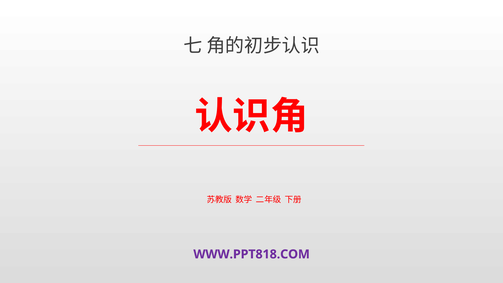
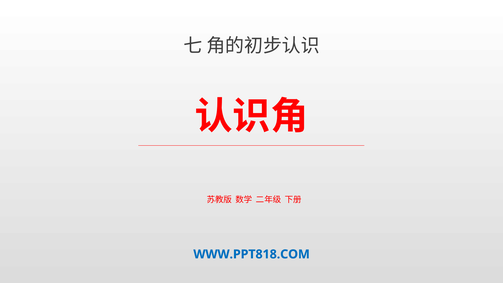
WWW.PPT818.COM colour: purple -> blue (252, 254)
